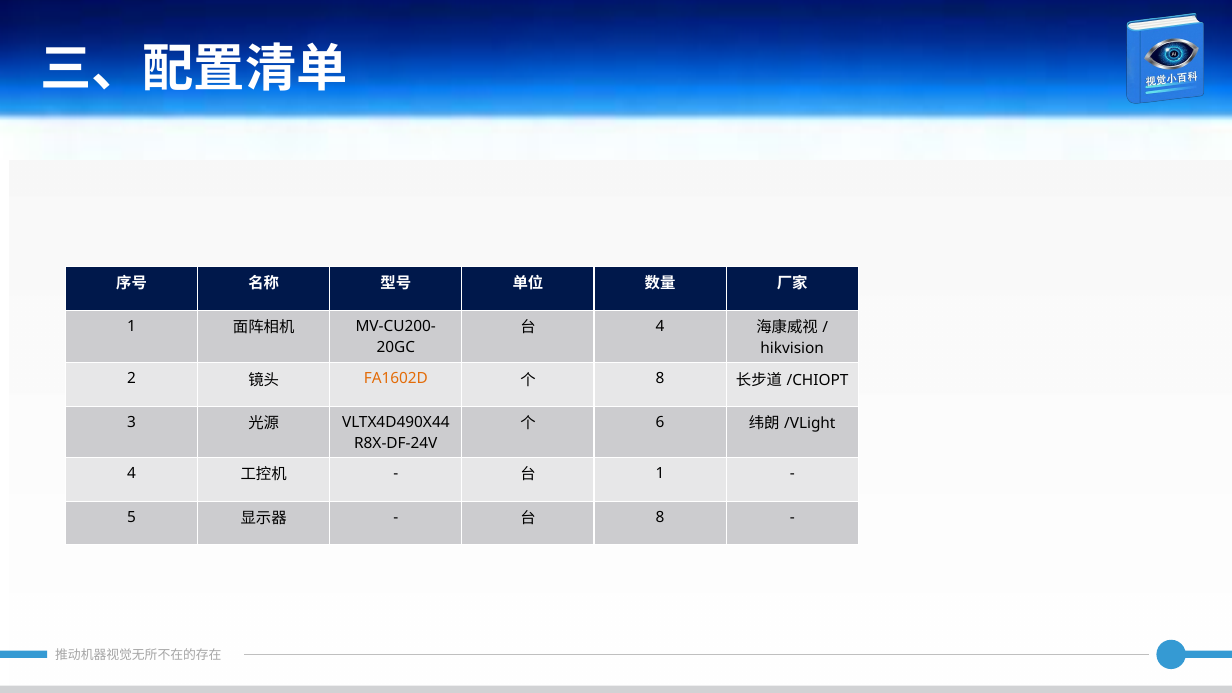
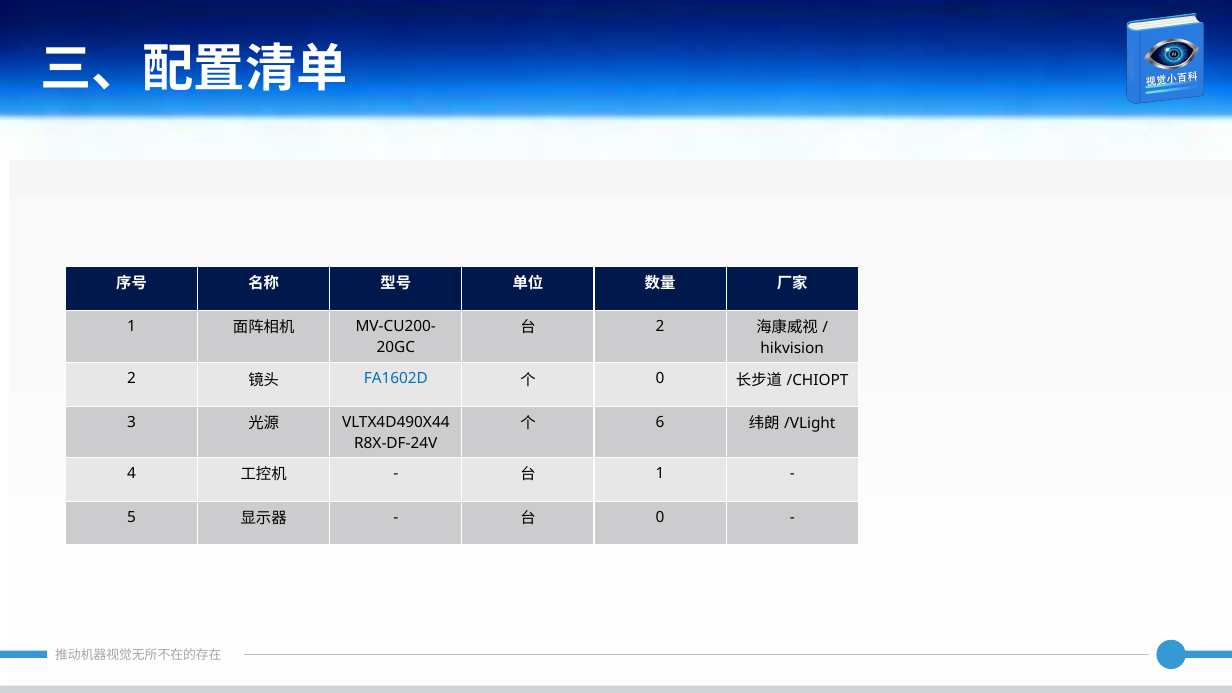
4: 4 -> 2 (660, 326)
FA1602D colour: orange -> blue (396, 379)
8: 8 -> 0 (660, 379)
8: 8 -> 0 (660, 517)
